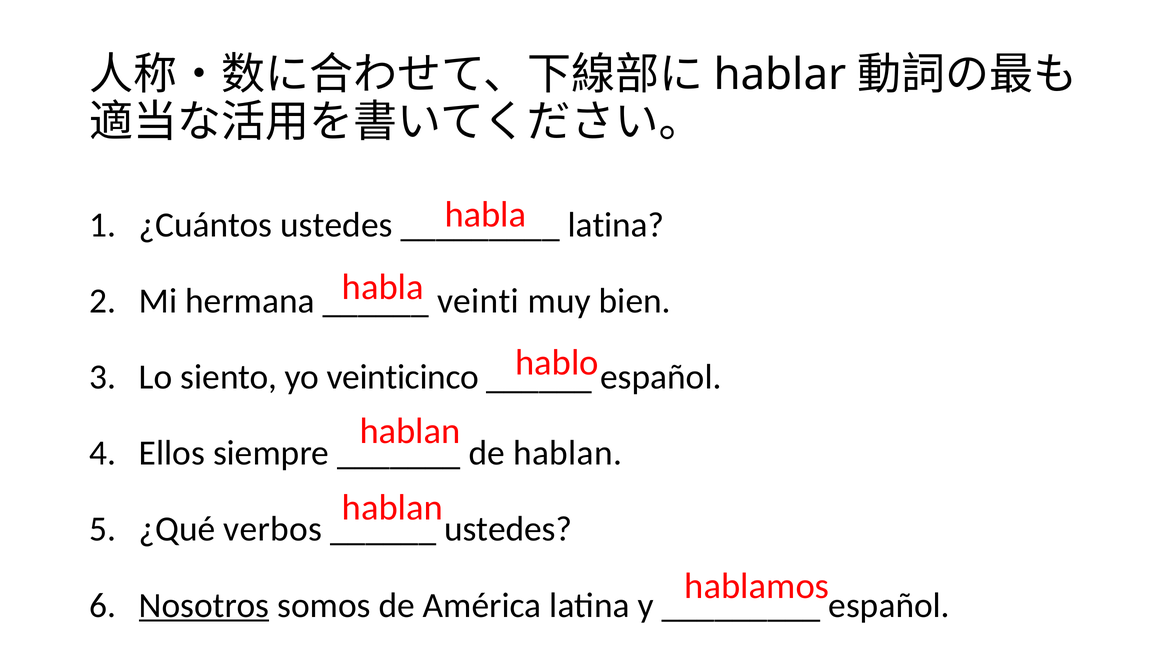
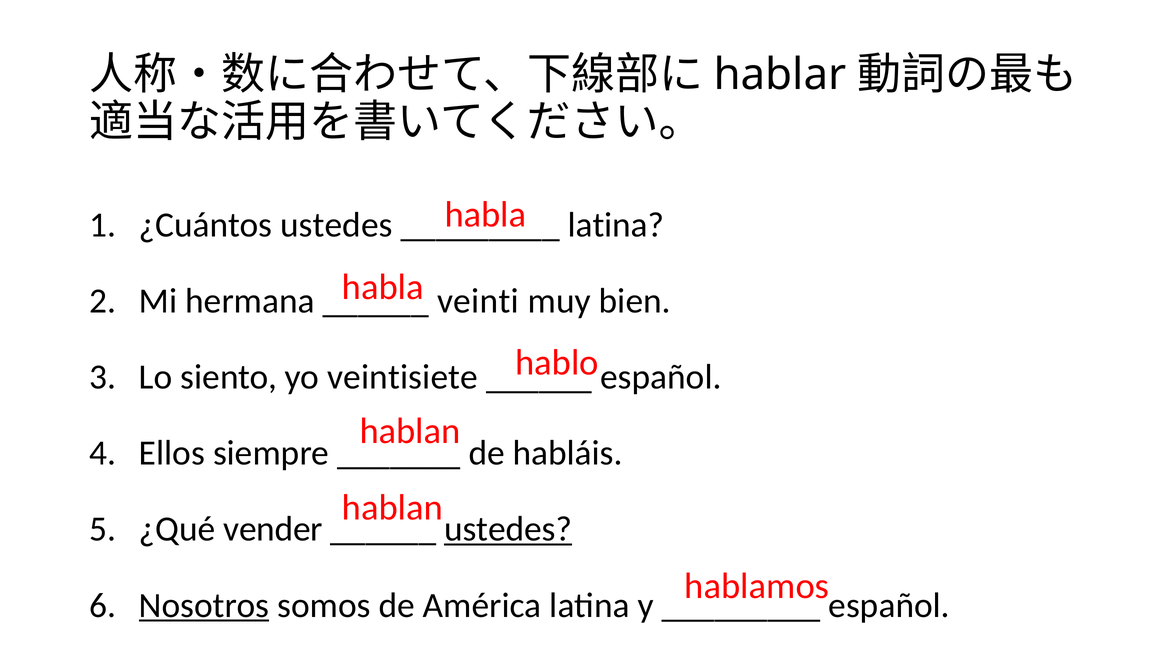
veinticinco: veinticinco -> veintisiete (403, 377)
de hablan: hablan -> habláis (568, 453)
verbos: verbos -> vender (273, 529)
ustedes underline: none -> present (508, 529)
